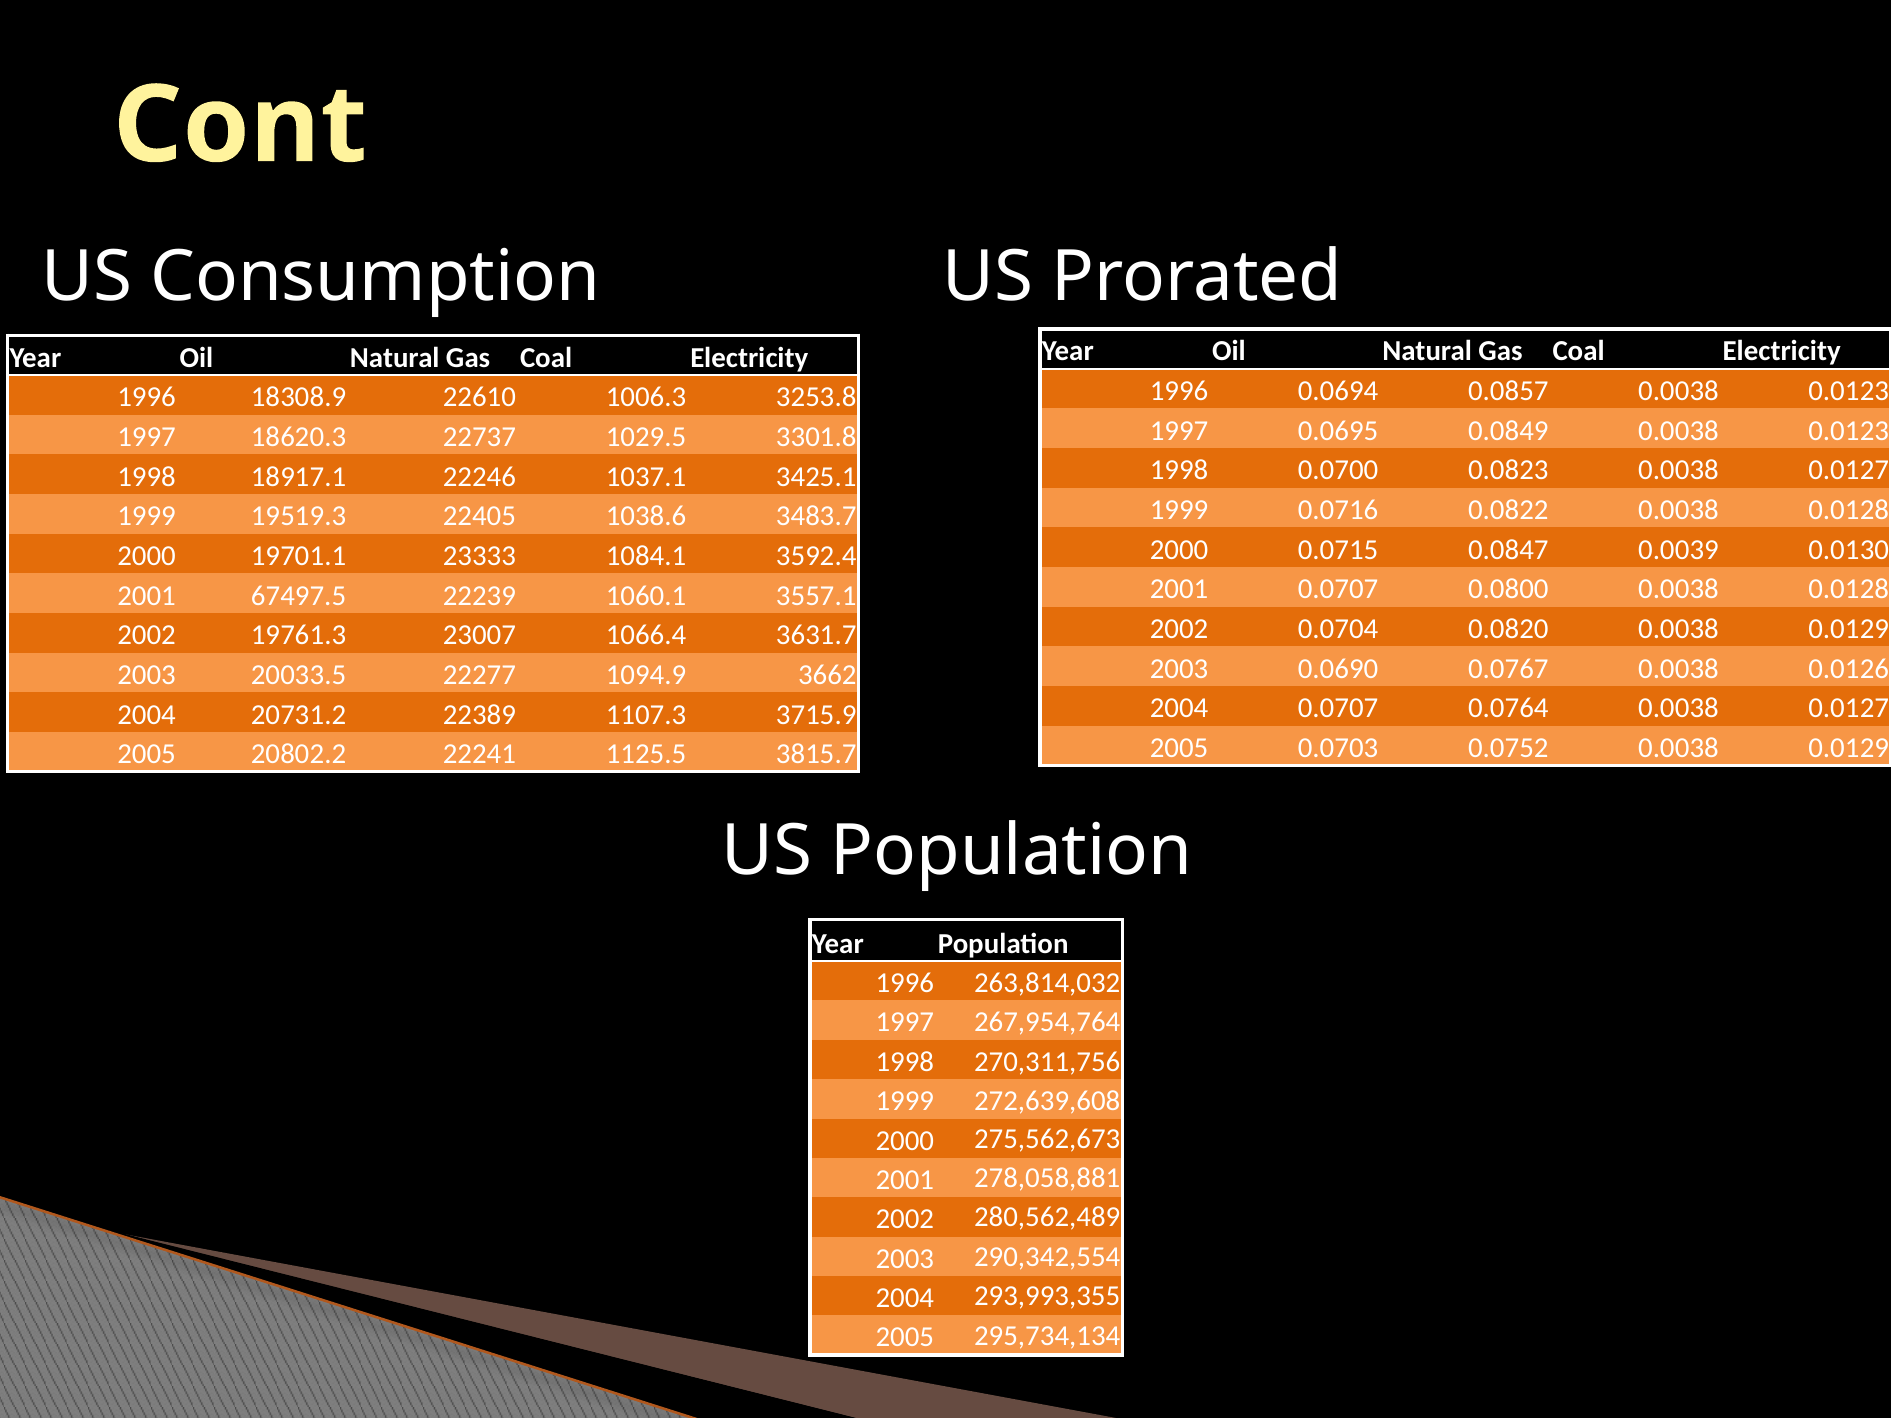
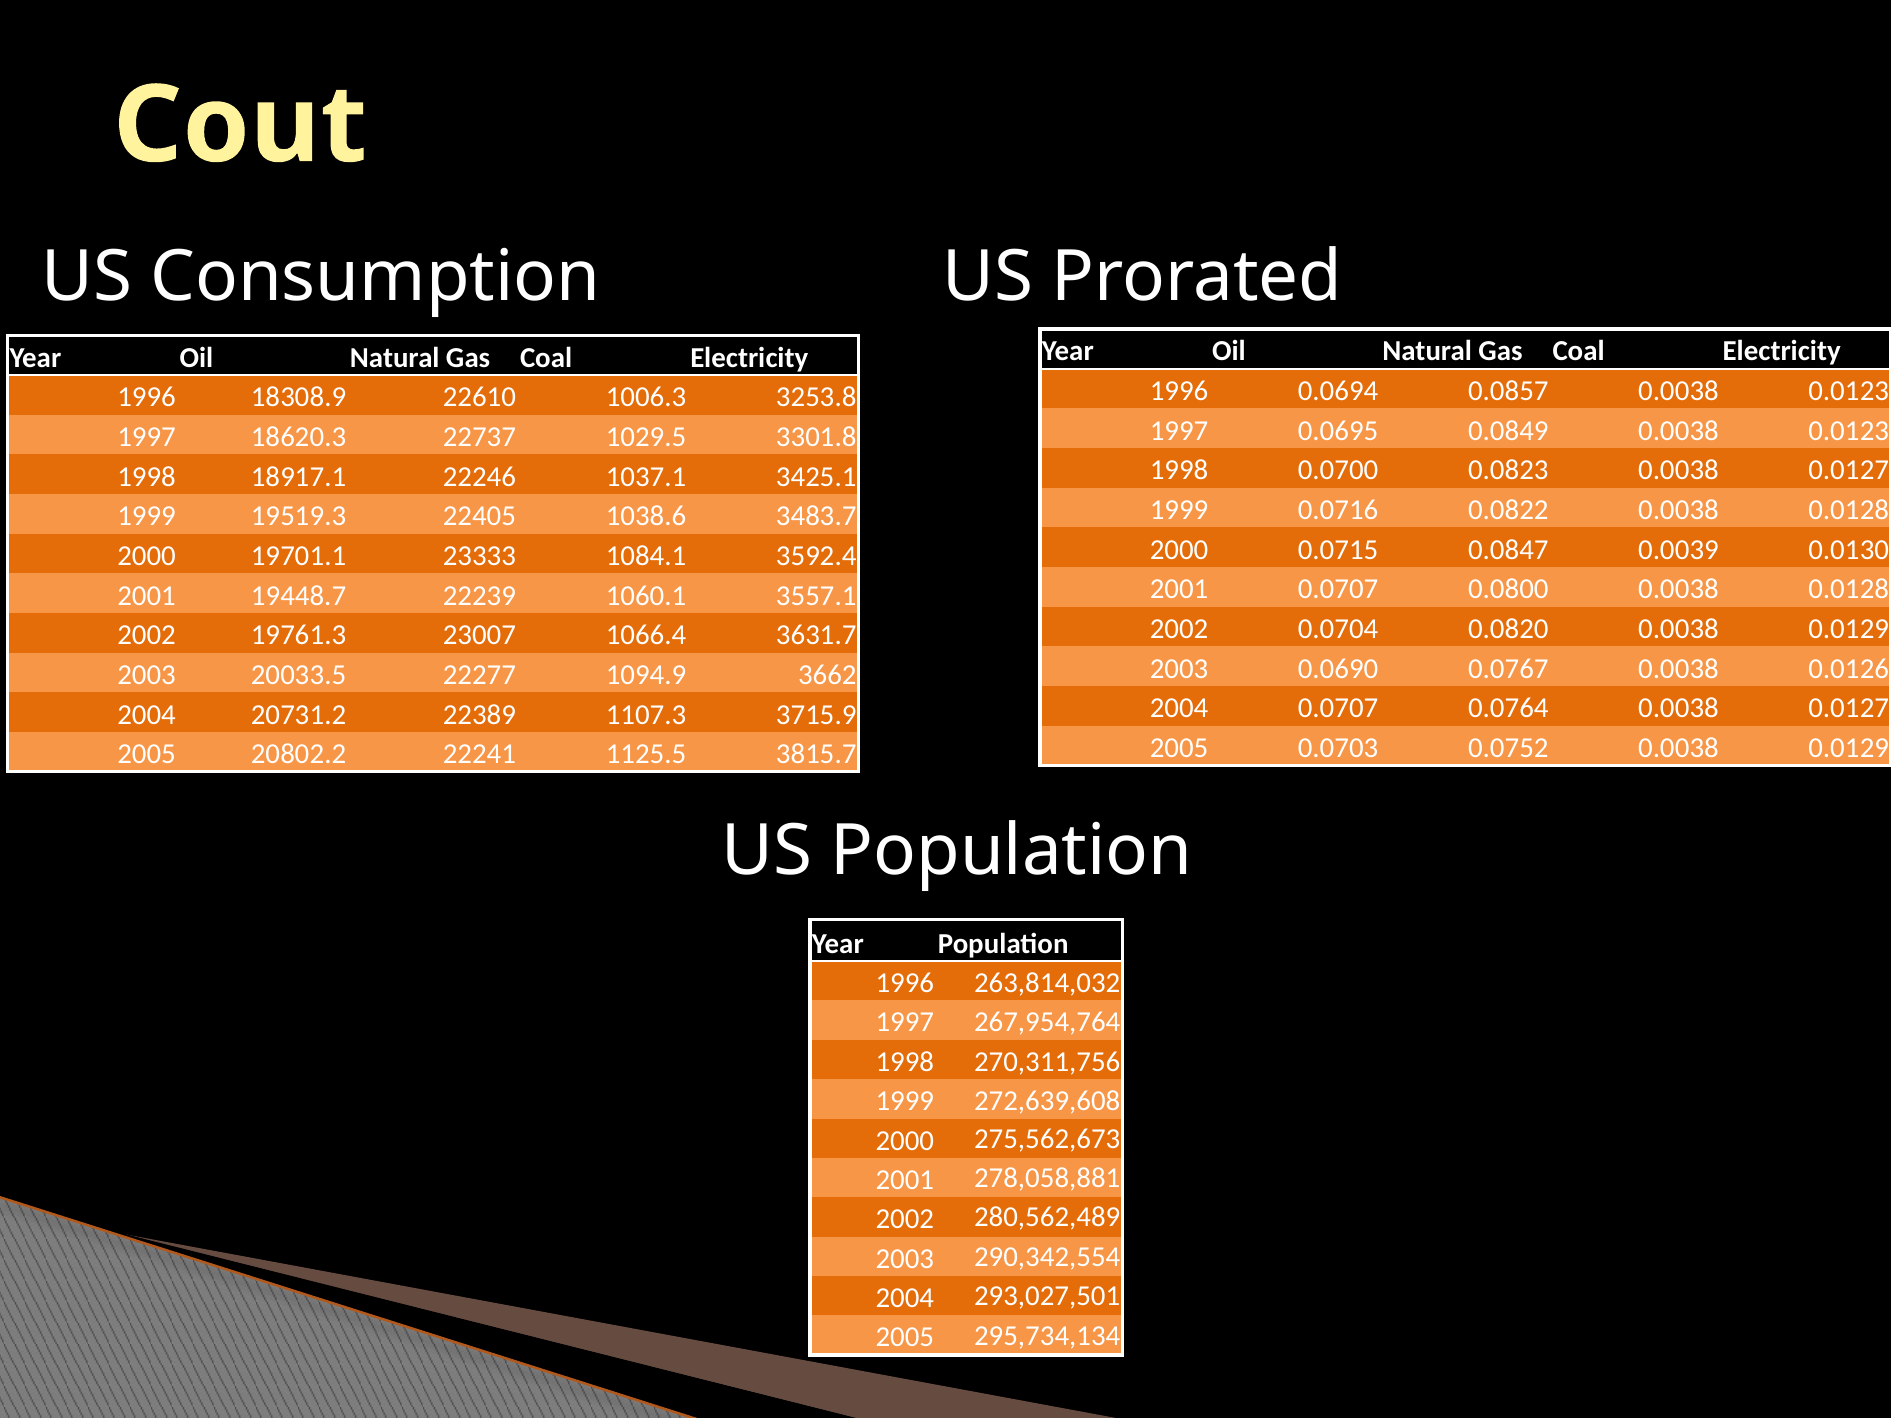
Cont: Cont -> Cout (240, 126)
67497.5: 67497.5 -> 19448.7 (299, 596)
293,993,355: 293,993,355 -> 293,027,501 (1047, 1296)
